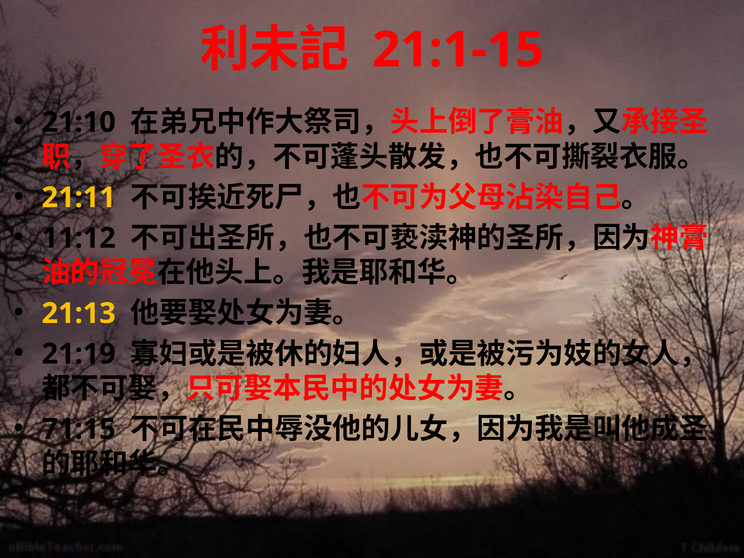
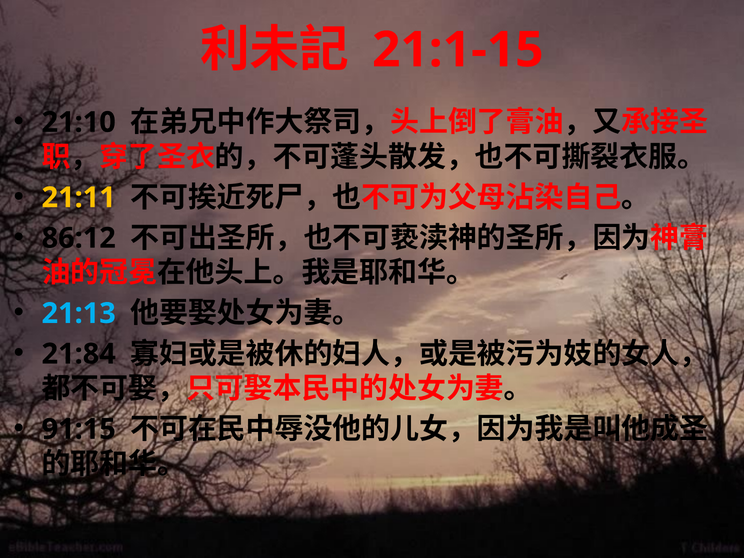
11:12: 11:12 -> 86:12 (79, 238)
21:13 colour: yellow -> light blue (79, 313)
21:19: 21:19 -> 21:84 (79, 354)
71:15: 71:15 -> 91:15 (79, 429)
